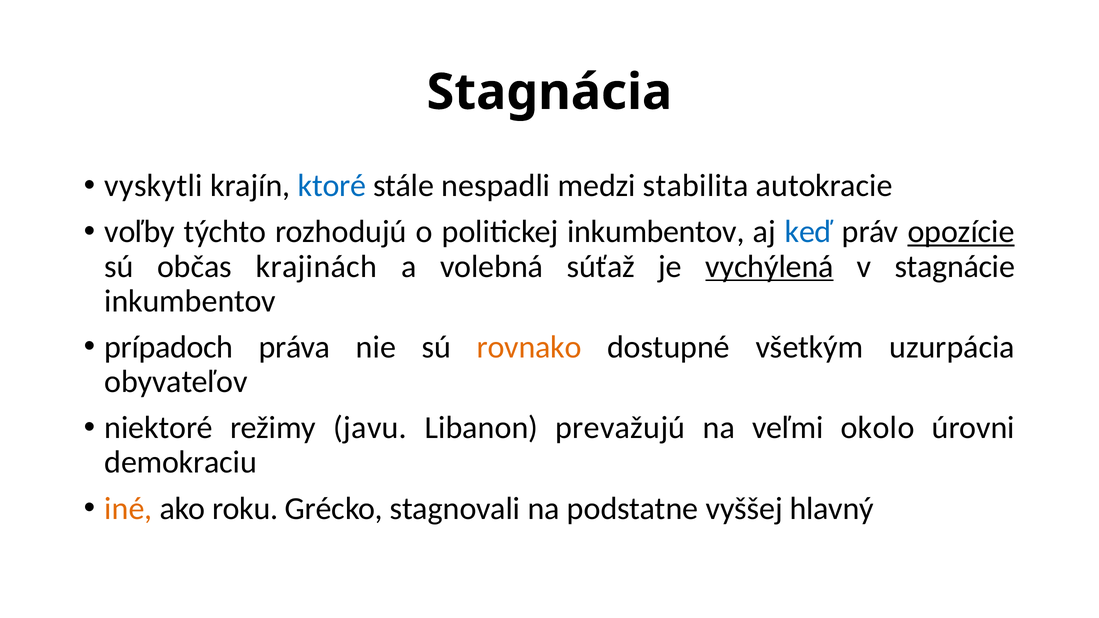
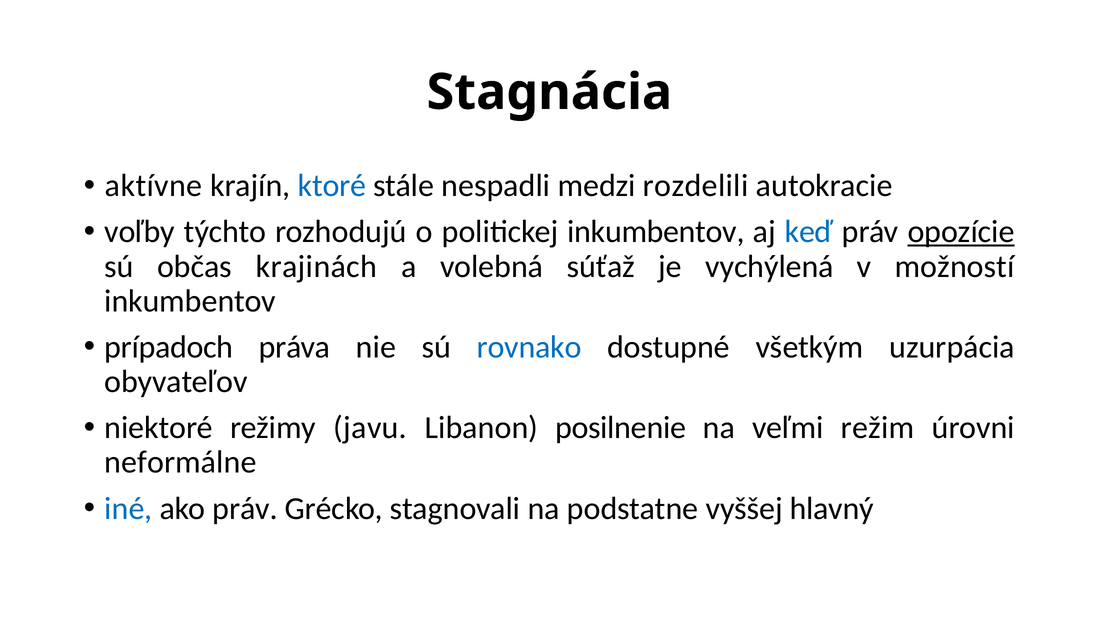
vyskytli: vyskytli -> aktívne (154, 186)
stabilita: stabilita -> rozdelili (696, 186)
vychýlená underline: present -> none (769, 267)
stagnácie: stagnácie -> možností (955, 267)
rovnako colour: orange -> blue (529, 347)
prevažujú: prevažujú -> posilnenie (621, 428)
okolo: okolo -> režim (878, 428)
demokraciu: demokraciu -> neformálne (181, 463)
iné colour: orange -> blue (128, 509)
ako roku: roku -> práv (245, 509)
